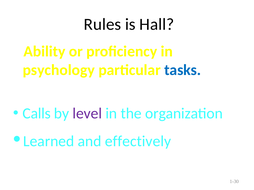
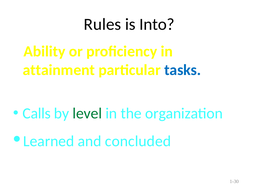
Hall: Hall -> Into (157, 24)
psychology: psychology -> attainment (59, 70)
level colour: purple -> green (87, 114)
effectively: effectively -> concluded (138, 142)
